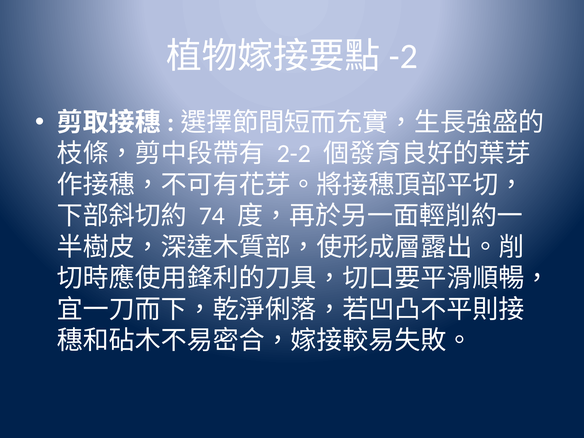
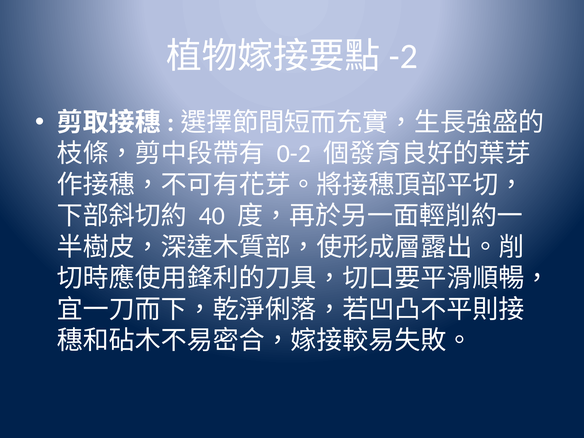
2-2: 2-2 -> 0-2 (294, 154)
74: 74 -> 40 (212, 216)
